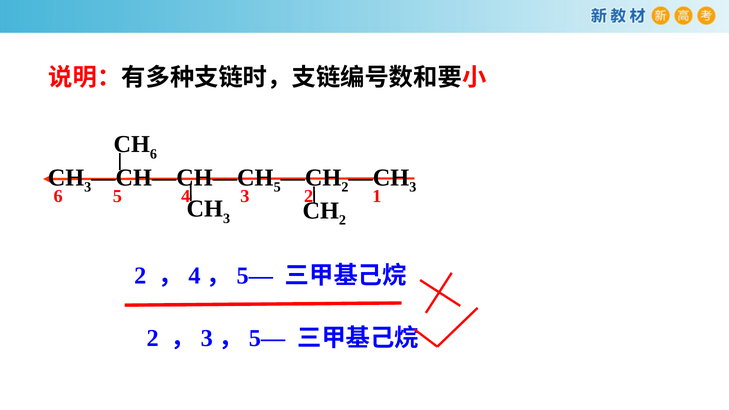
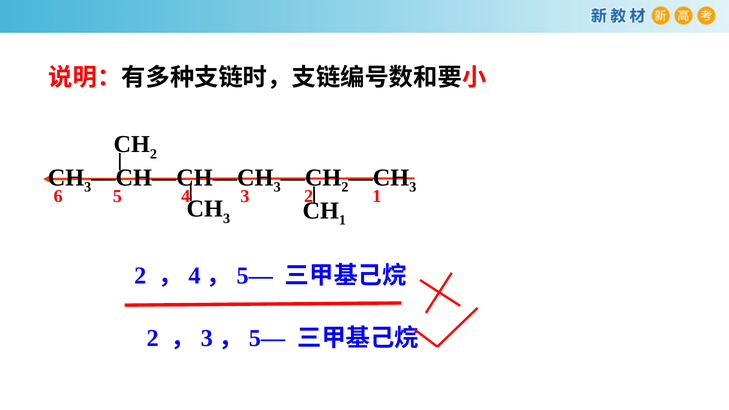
6: 6 -> 2 (153, 154)
5: 5 -> 3 (277, 187)
2: 2 -> 1 (342, 220)
